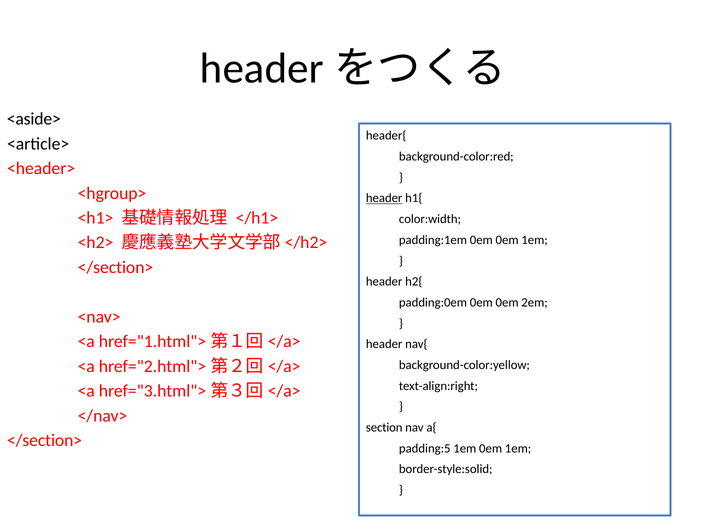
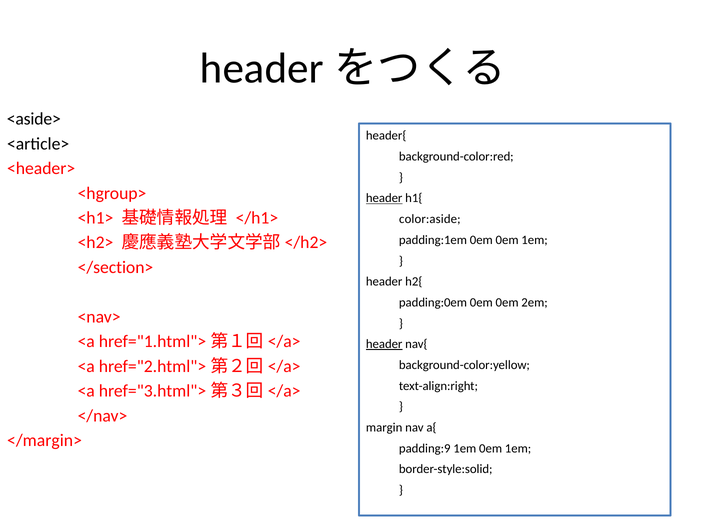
color:width: color:width -> color:aside (430, 219)
header underline: none -> present (384, 344)
section: section -> margin (384, 427)
</section>: </section> -> </margin> (45, 440)
padding:5: padding:5 -> padding:9 (425, 448)
